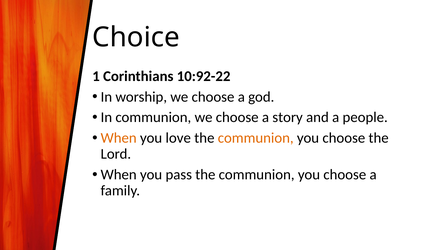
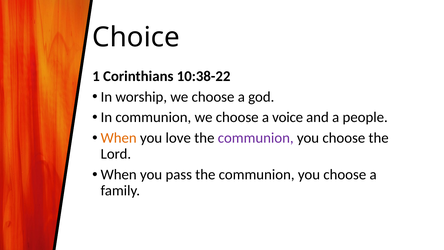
10:92-22: 10:92-22 -> 10:38-22 (204, 76)
story: story -> voice (288, 117)
communion colour: orange -> purple (256, 138)
